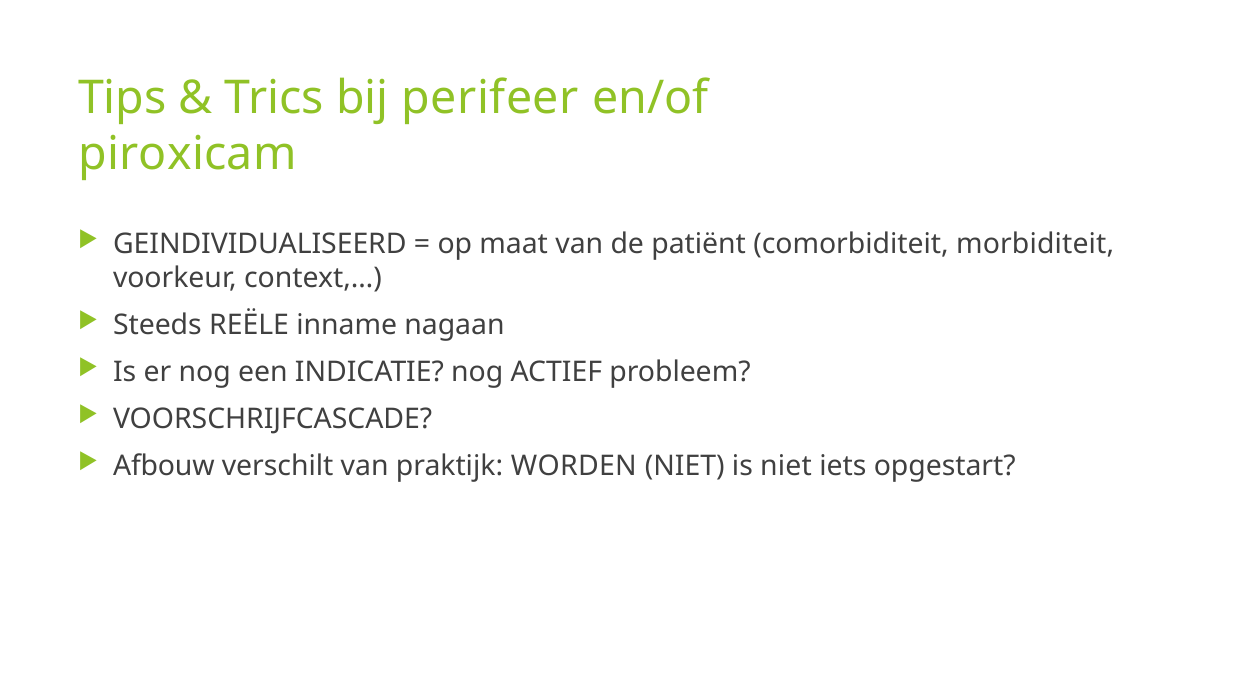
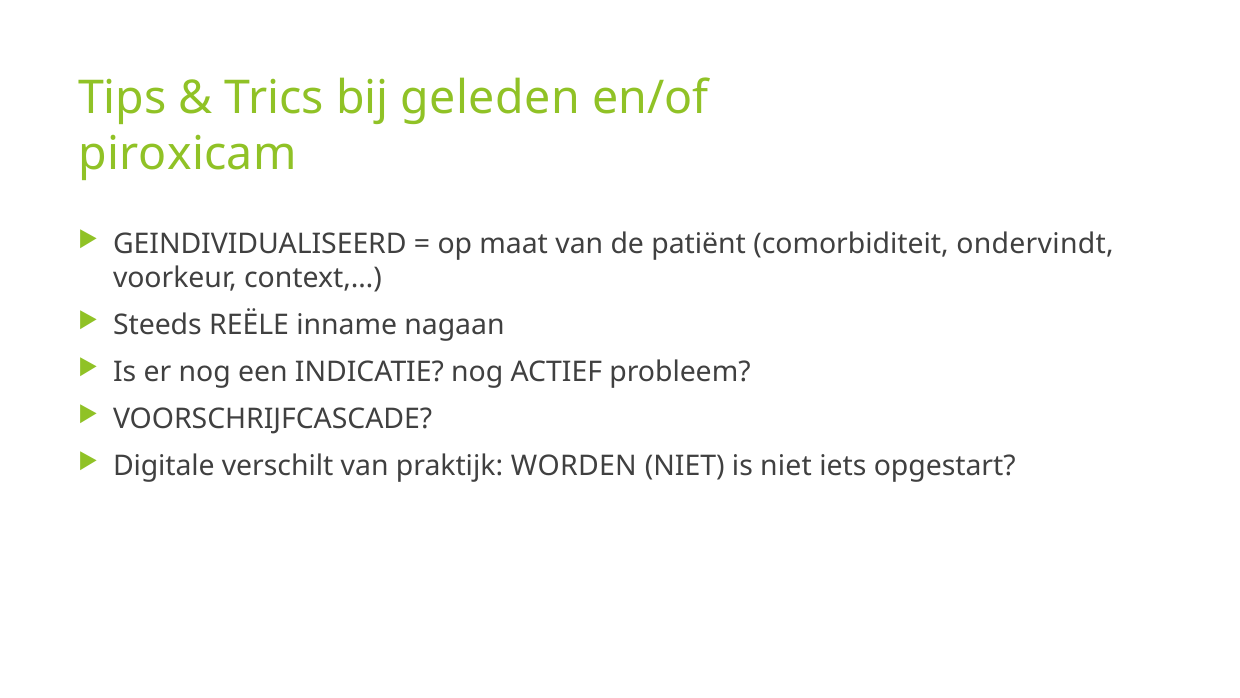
perifeer: perifeer -> geleden (490, 98)
morbiditeit: morbiditeit -> ondervindt (1035, 243)
Afbouw: Afbouw -> Digitale (164, 466)
